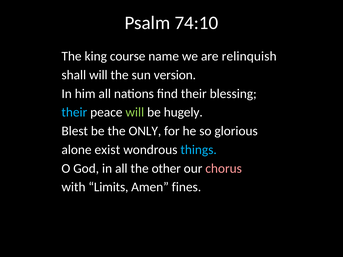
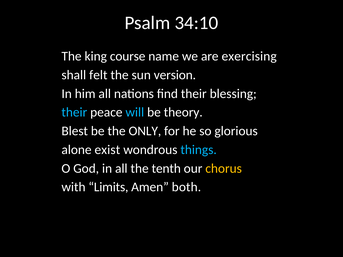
74:10: 74:10 -> 34:10 (196, 23)
relinquish: relinquish -> exercising (249, 56)
shall will: will -> felt (98, 75)
will colour: light green -> light blue (135, 112)
hugely: hugely -> theory (183, 112)
other: other -> tenth (166, 169)
chorus colour: pink -> yellow (224, 169)
fines: fines -> both (186, 187)
